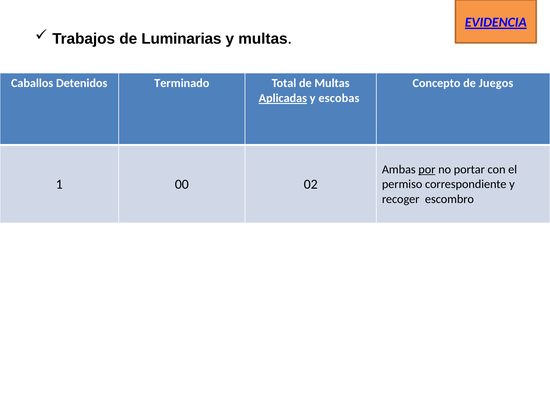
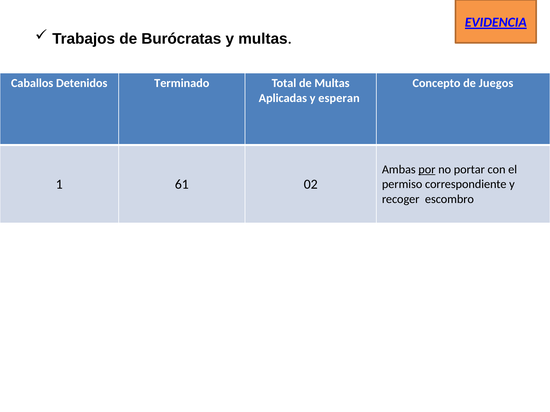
Luminarias: Luminarias -> Burócratas (181, 39)
Aplicadas underline: present -> none (283, 98)
escobas: escobas -> esperan (339, 98)
00: 00 -> 61 (182, 184)
